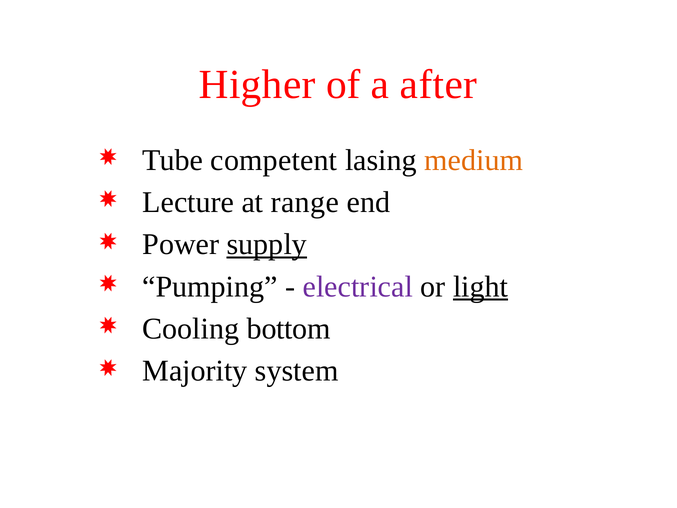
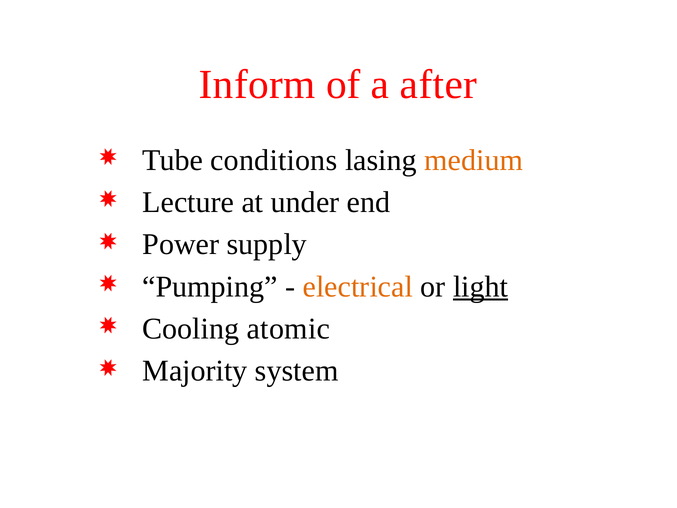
Higher: Higher -> Inform (257, 85)
competent: competent -> conditions (274, 160)
range: range -> under (305, 202)
supply underline: present -> none (267, 244)
electrical colour: purple -> orange (358, 287)
bottom: bottom -> atomic (288, 329)
